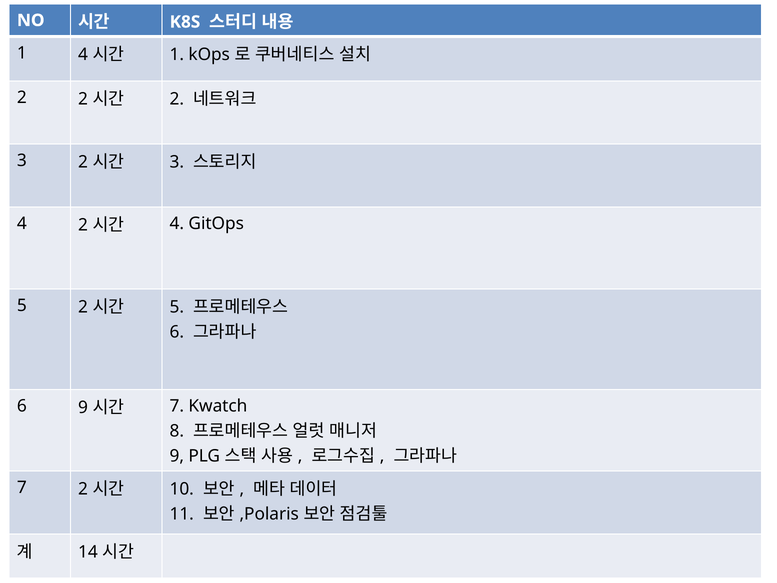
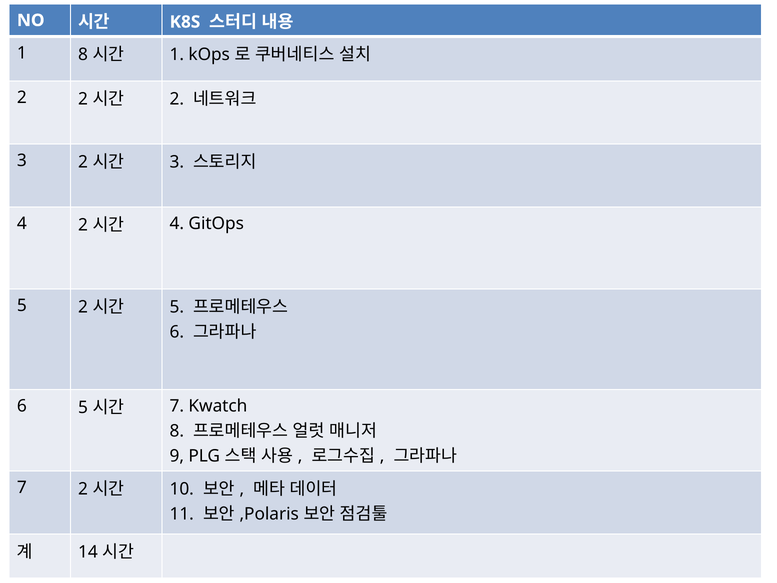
1 4: 4 -> 8 (83, 55)
6 9: 9 -> 5 (83, 408)
